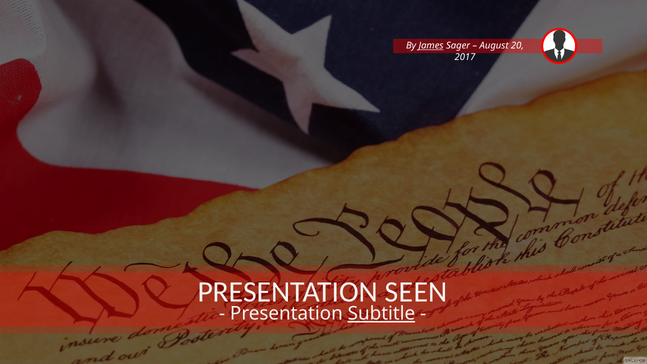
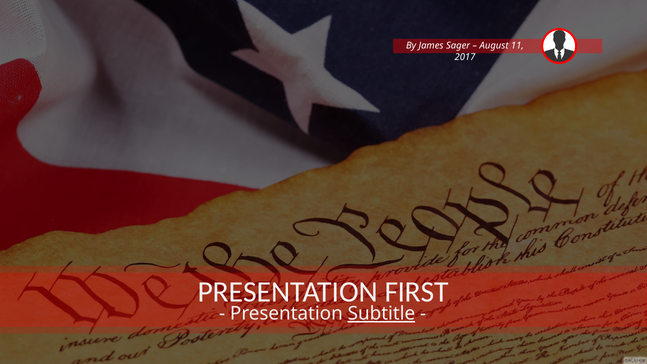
James underline: present -> none (431, 46)
20: 20 -> 11 (517, 46)
SEEN: SEEN -> FIRST (417, 292)
